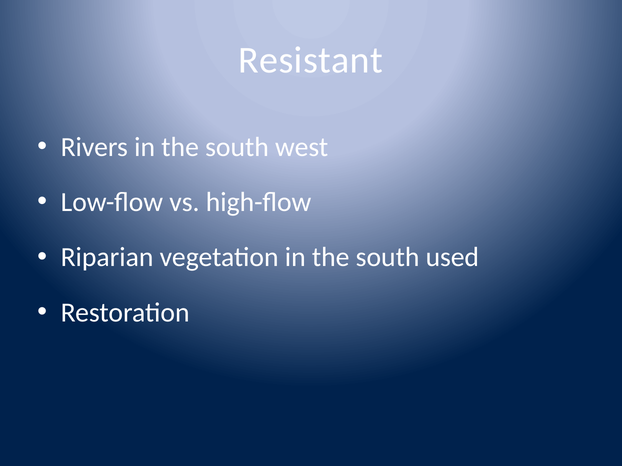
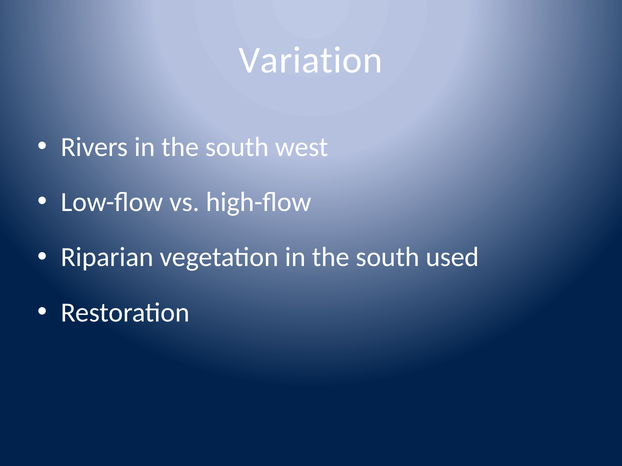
Resistant: Resistant -> Variation (311, 60)
